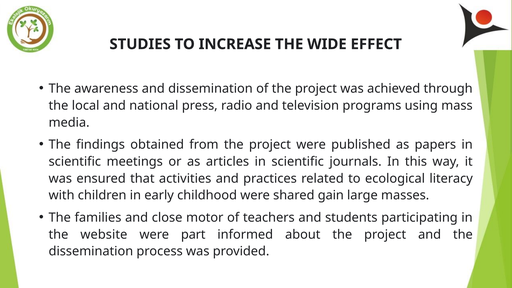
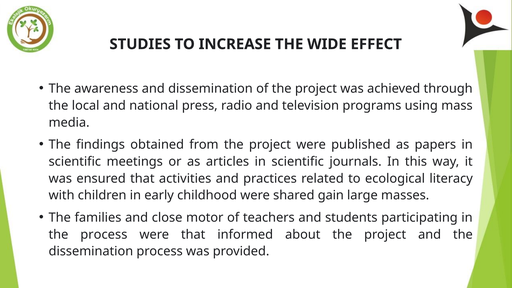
the website: website -> process (104, 234)
were part: part -> that (193, 234)
